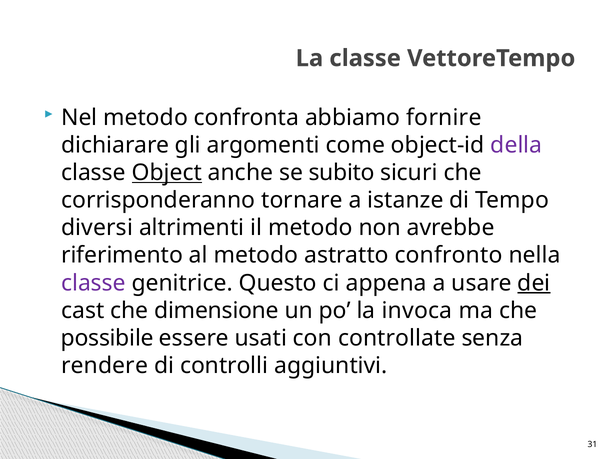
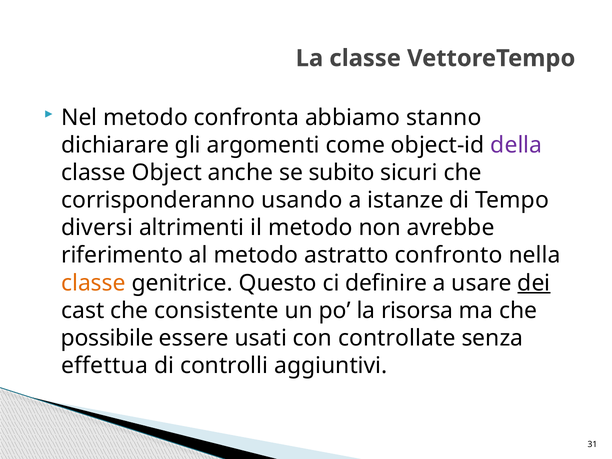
fornire: fornire -> stanno (444, 118)
Object underline: present -> none (167, 173)
tornare: tornare -> usando (302, 200)
classe colour: purple -> orange (93, 283)
appena: appena -> definire (386, 283)
dimensione: dimensione -> consistente (216, 310)
invoca: invoca -> risorsa (417, 310)
rendere: rendere -> effettua (105, 366)
